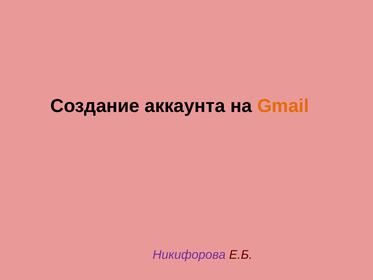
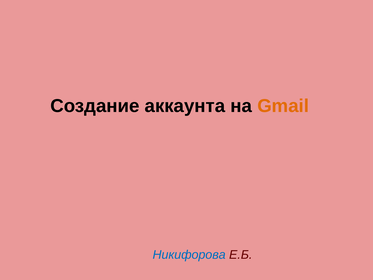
Никифорова colour: purple -> blue (189, 255)
